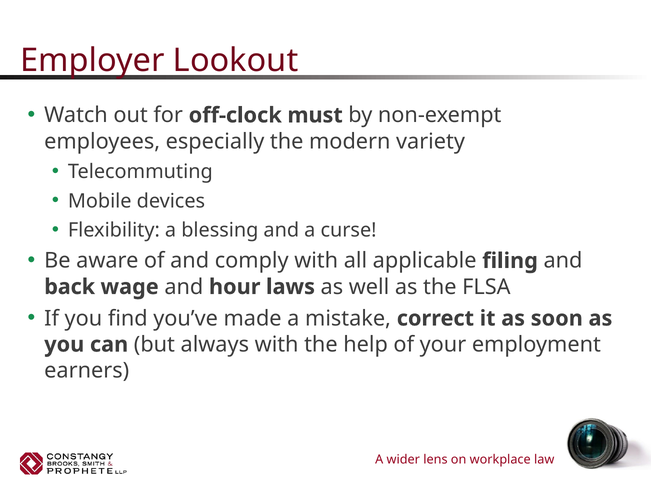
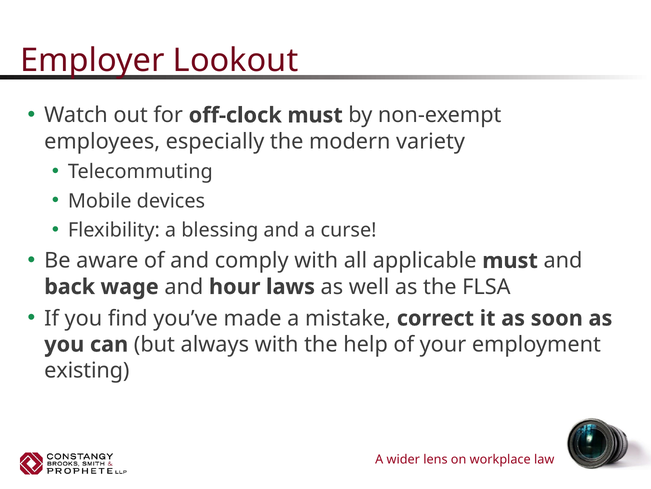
applicable filing: filing -> must (510, 260)
earners: earners -> existing (87, 370)
